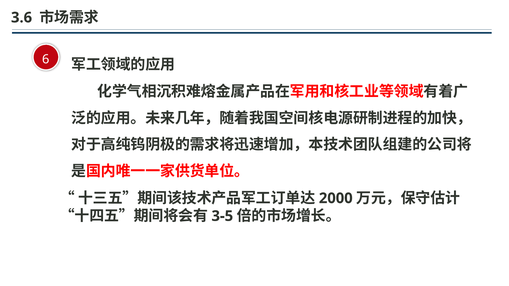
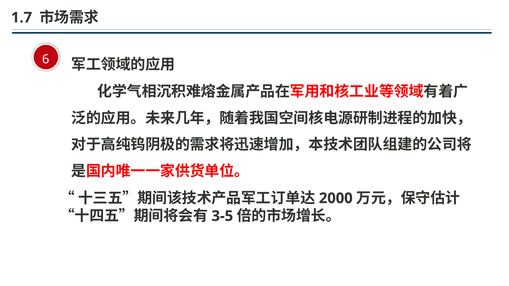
3.6: 3.6 -> 1.7 (22, 18)
